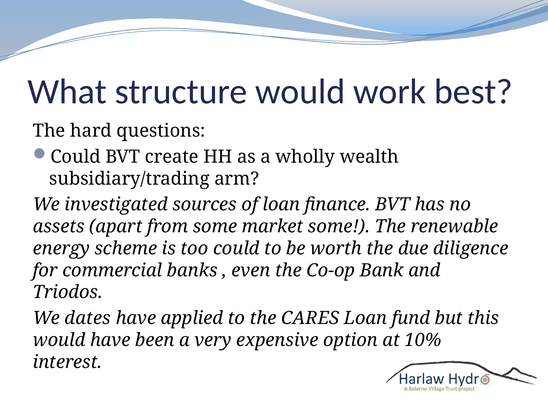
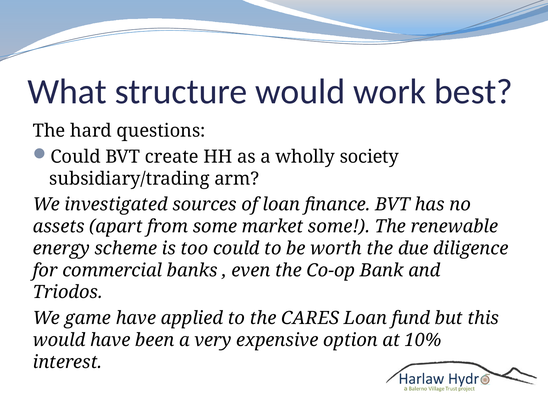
wealth: wealth -> society (369, 157)
dates: dates -> game (88, 318)
